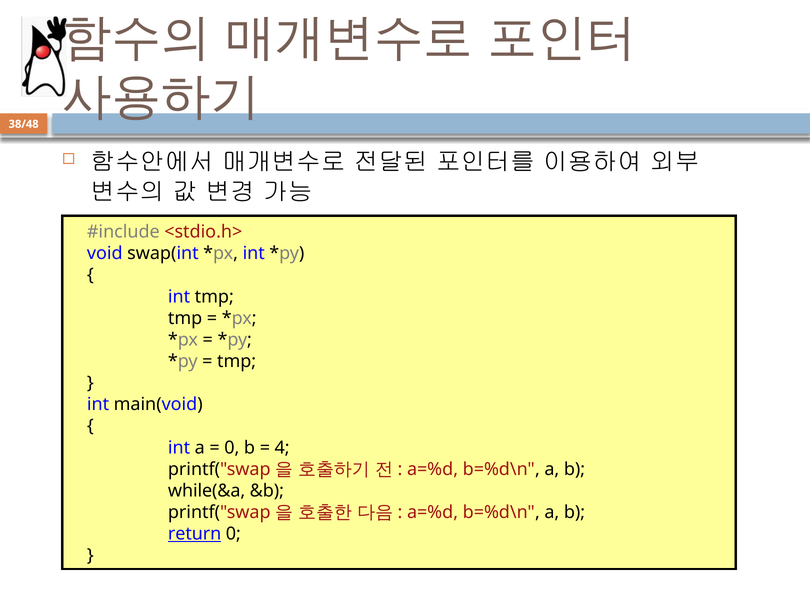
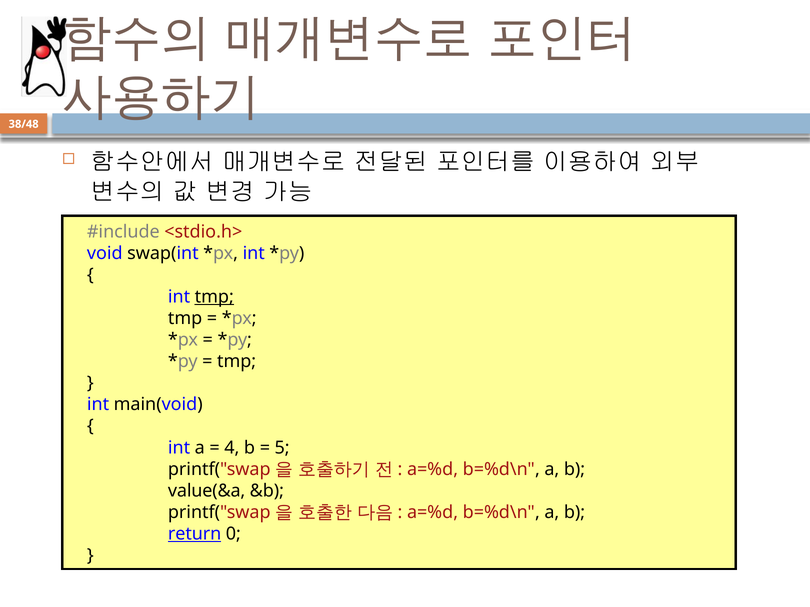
tmp underline: none -> present (214, 297)
0: 0 -> 4 (232, 448)
4: 4 -> 5 (282, 448)
while(&a: while(&a -> value(&a (207, 491)
